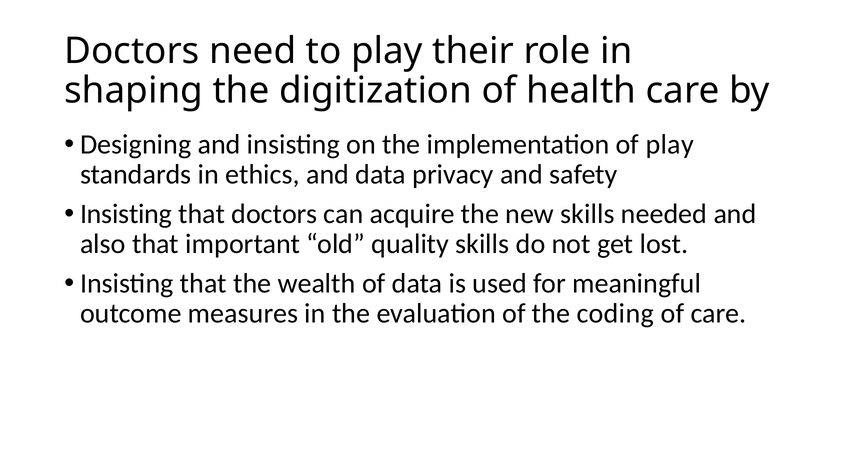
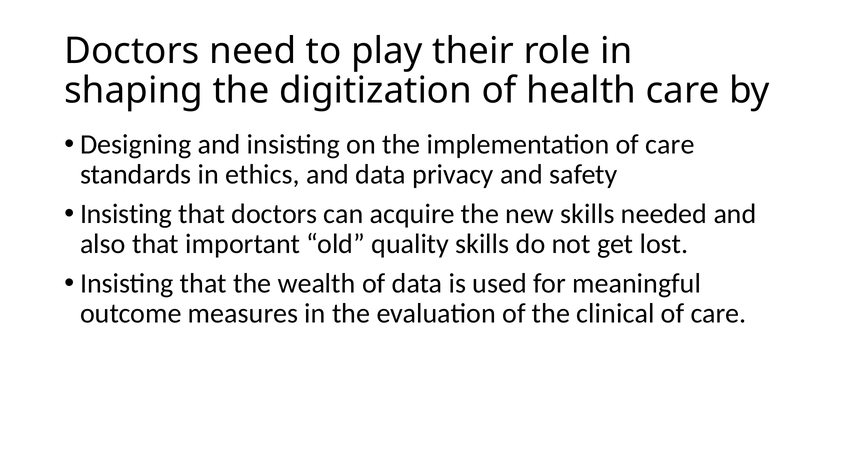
implementation of play: play -> care (670, 144)
coding: coding -> clinical (615, 314)
